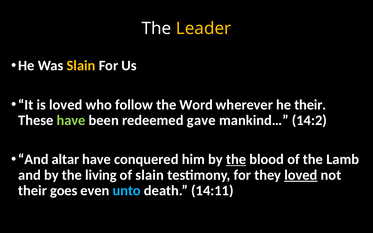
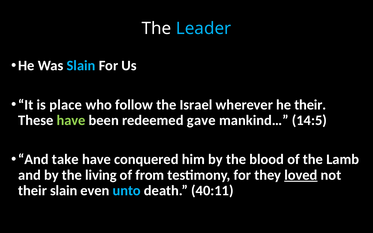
Leader colour: yellow -> light blue (204, 28)
Slain colour: yellow -> light blue (81, 66)
is loved: loved -> place (66, 105)
Word: Word -> Israel (196, 105)
14:2: 14:2 -> 14:5 (309, 120)
altar: altar -> take (65, 159)
the underline: present -> none (236, 159)
of slain: slain -> from (150, 175)
their goes: goes -> slain (64, 191)
14:11: 14:11 -> 40:11 (212, 191)
